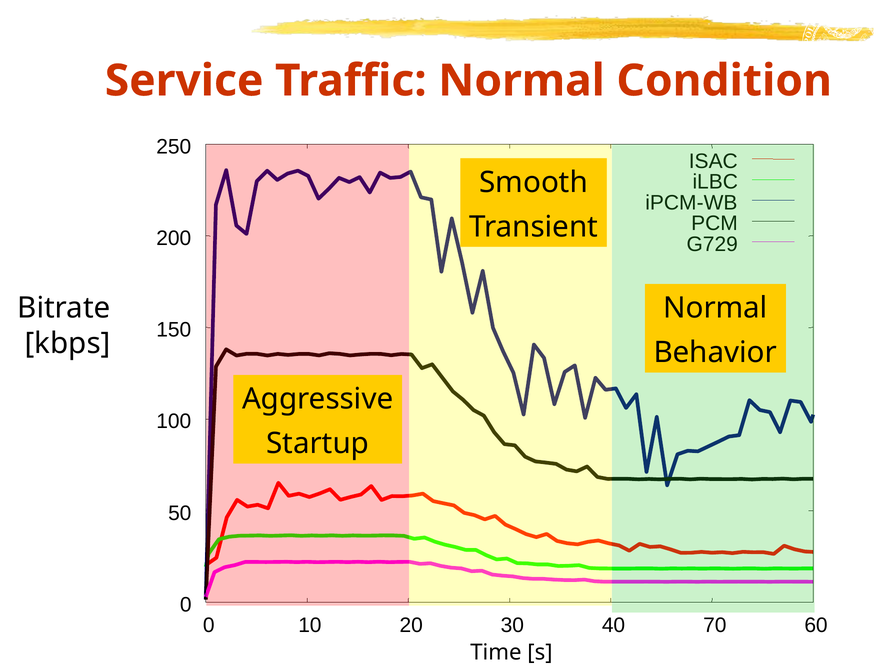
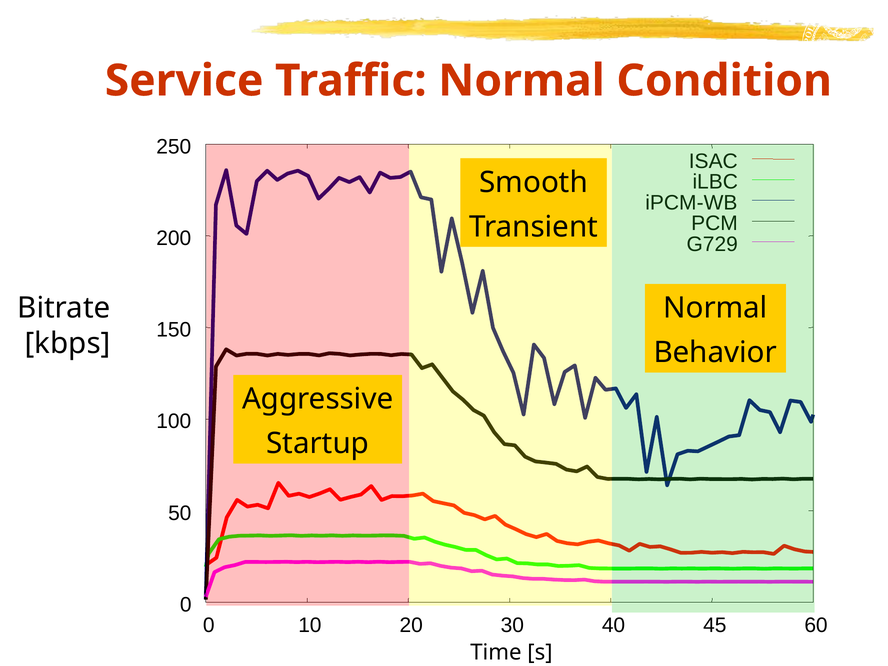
70: 70 -> 45 (715, 625)
